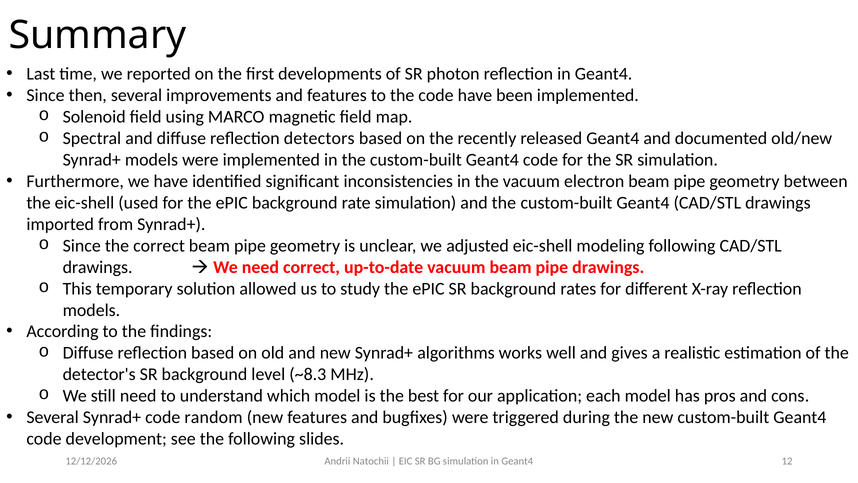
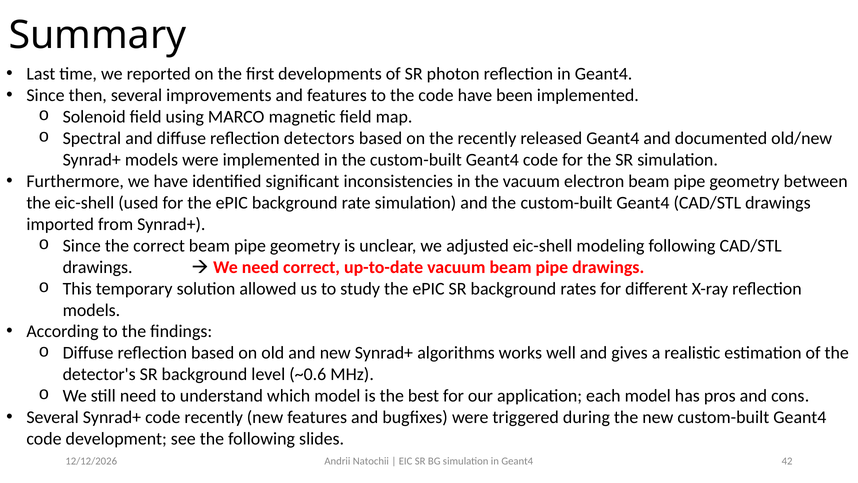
~8.3: ~8.3 -> ~0.6 (308, 374)
code random: random -> recently (214, 417)
12: 12 -> 42 (787, 461)
